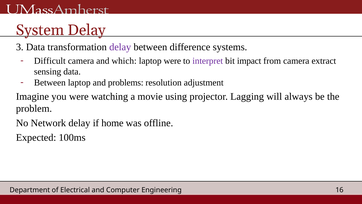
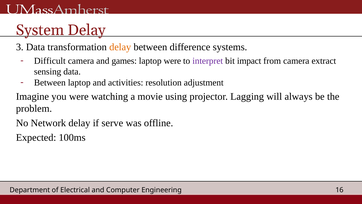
delay colour: purple -> orange (120, 47)
which: which -> games (124, 61)
problems: problems -> activities (126, 82)
home: home -> serve (112, 123)
